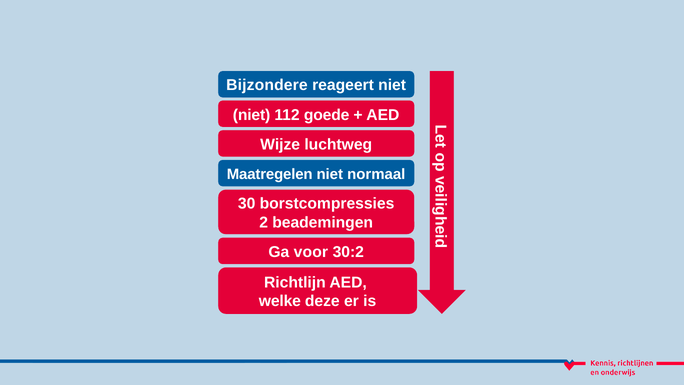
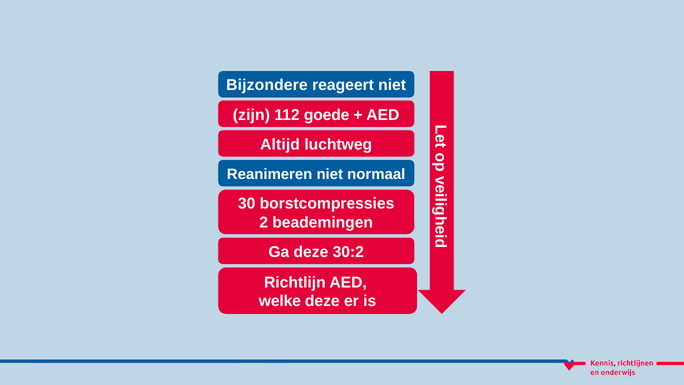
niet: niet -> zijn (251, 115)
Wijze: Wijze -> Altijd (280, 144)
Maatregelen: Maatregelen -> Reanimeren (270, 174)
Ga voor: voor -> deze (311, 252)
